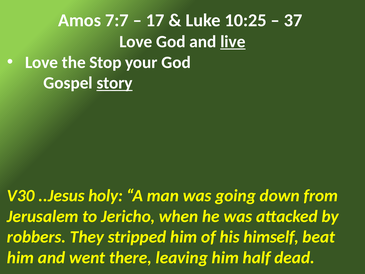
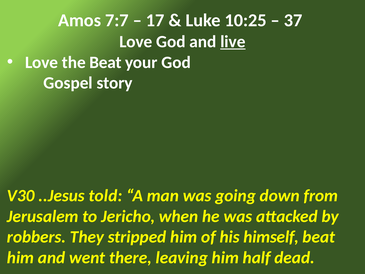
the Stop: Stop -> Beat (105, 62)
story underline: present -> none (115, 83)
holy: holy -> told (105, 195)
